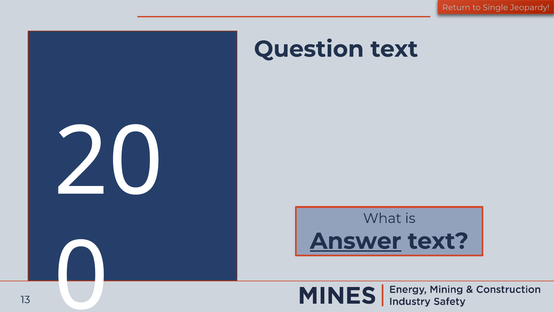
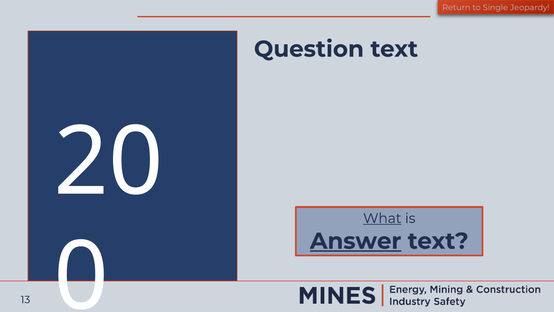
What underline: none -> present (382, 218)
